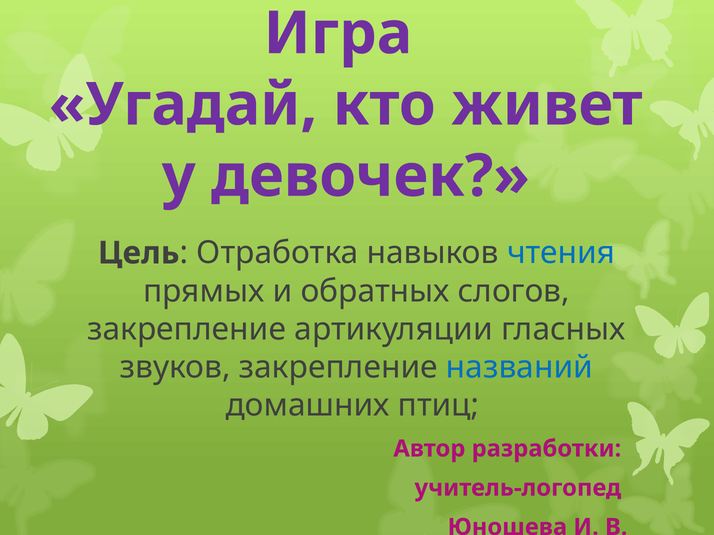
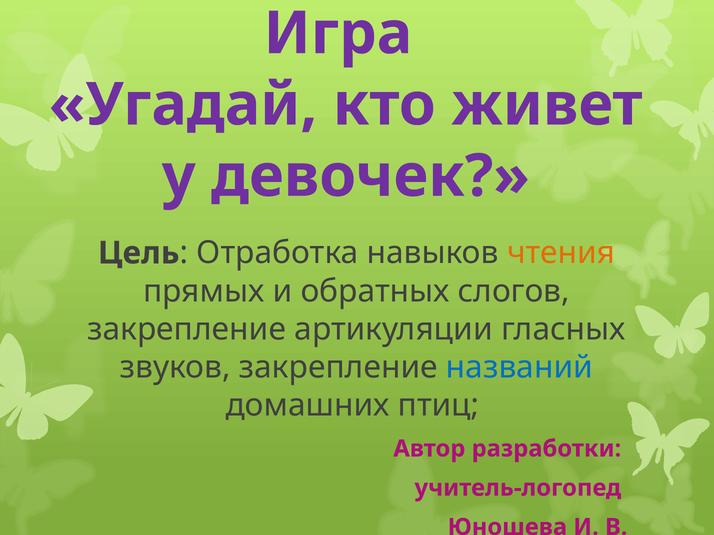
чтения colour: blue -> orange (561, 253)
